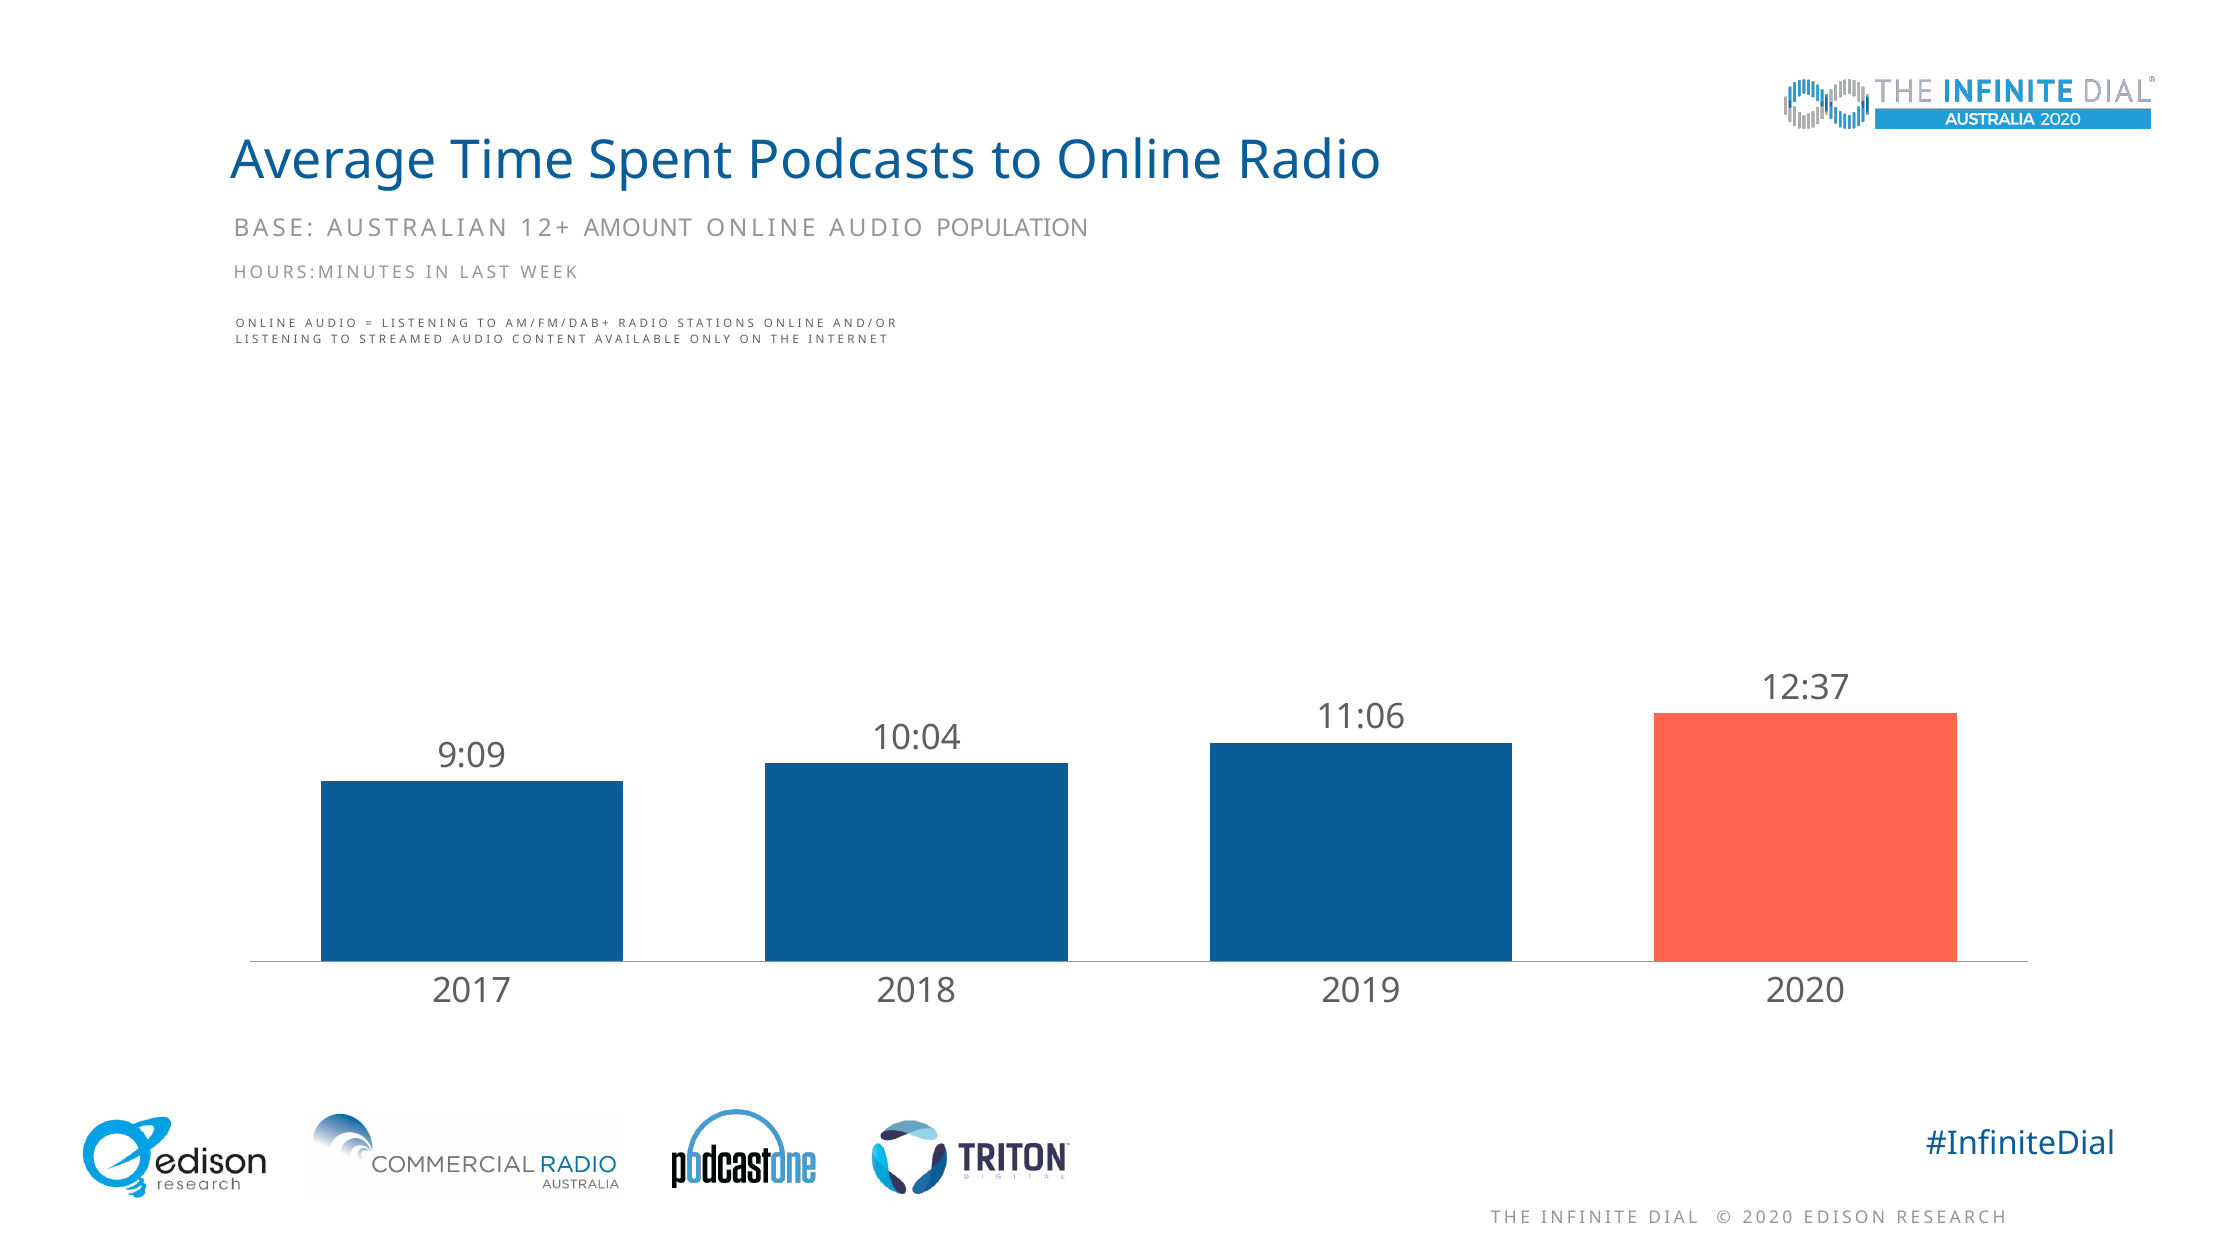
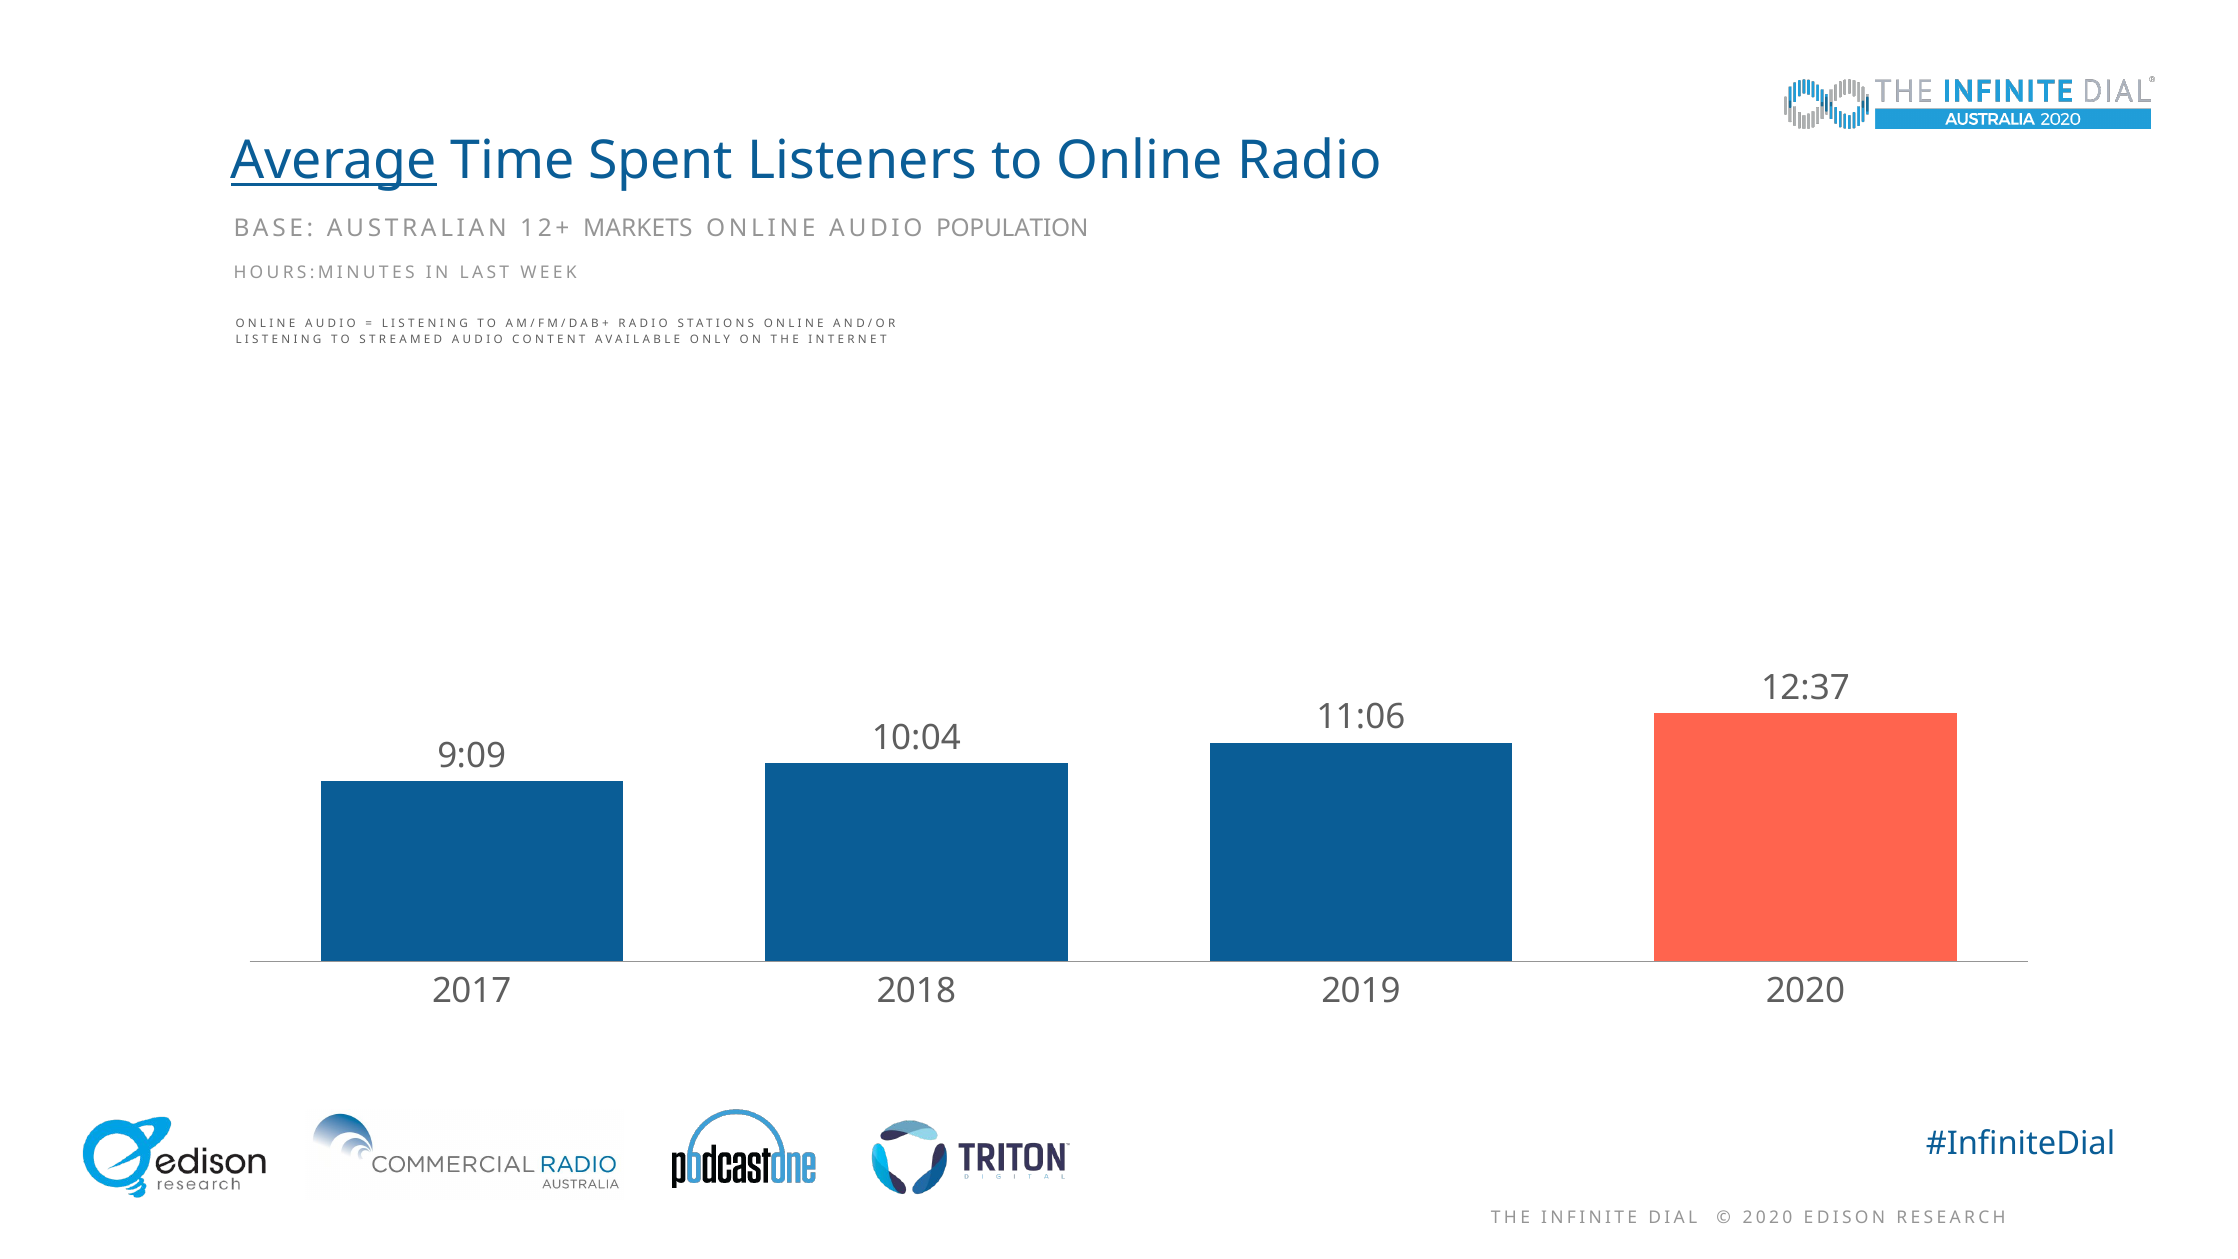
Average underline: none -> present (334, 161)
Podcasts: Podcasts -> Listeners (862, 161)
AMOUNT: AMOUNT -> MARKETS (638, 228)
